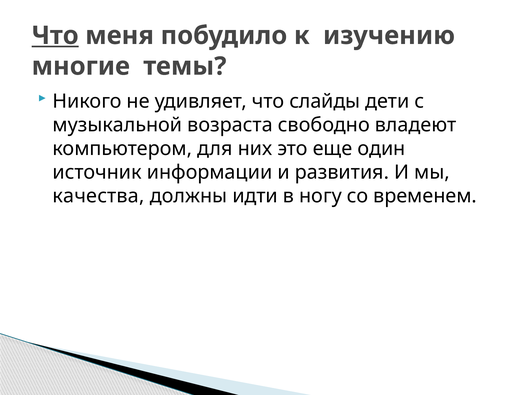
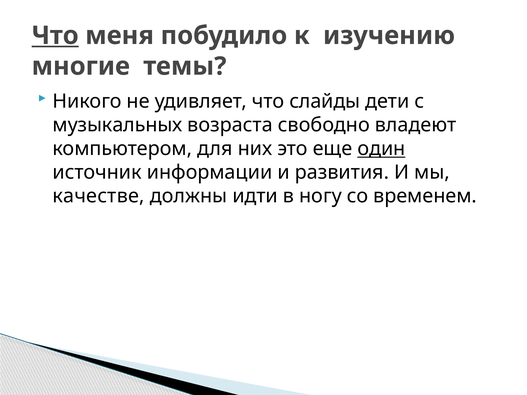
музыкальной: музыкальной -> музыкальных (117, 125)
один underline: none -> present (381, 149)
качества: качества -> качестве (99, 196)
